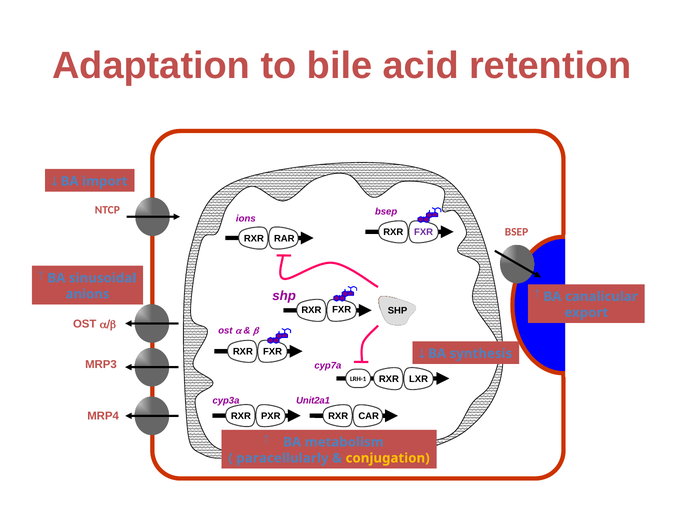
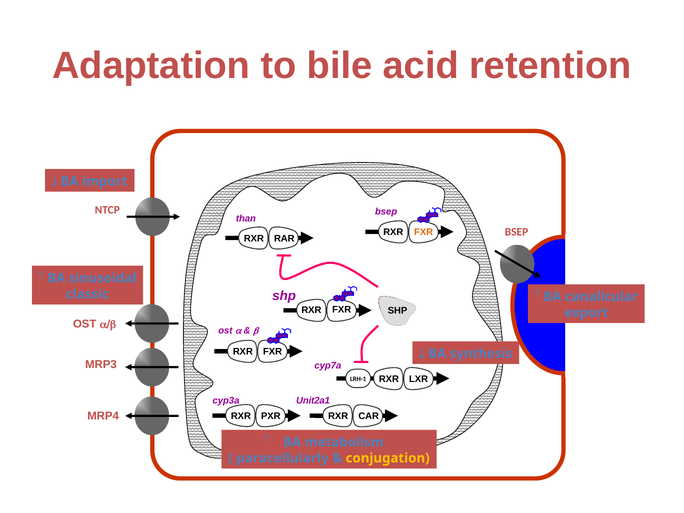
ions: ions -> than (246, 219)
FXR colour: purple -> orange (424, 232)
anions: anions -> classic (87, 294)
